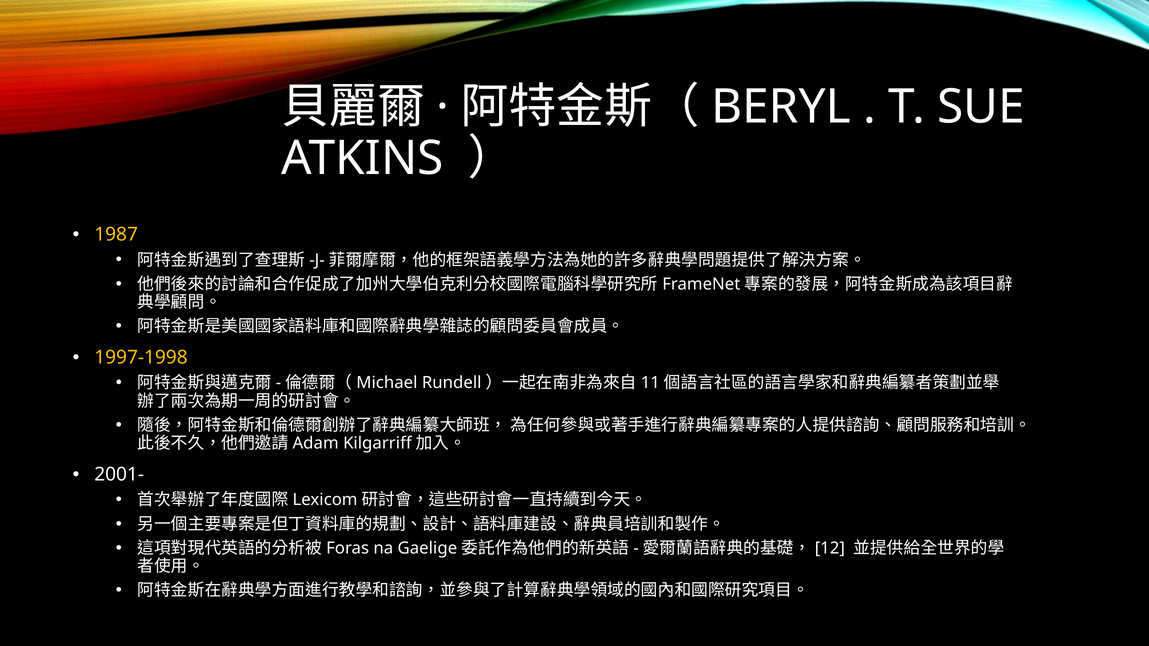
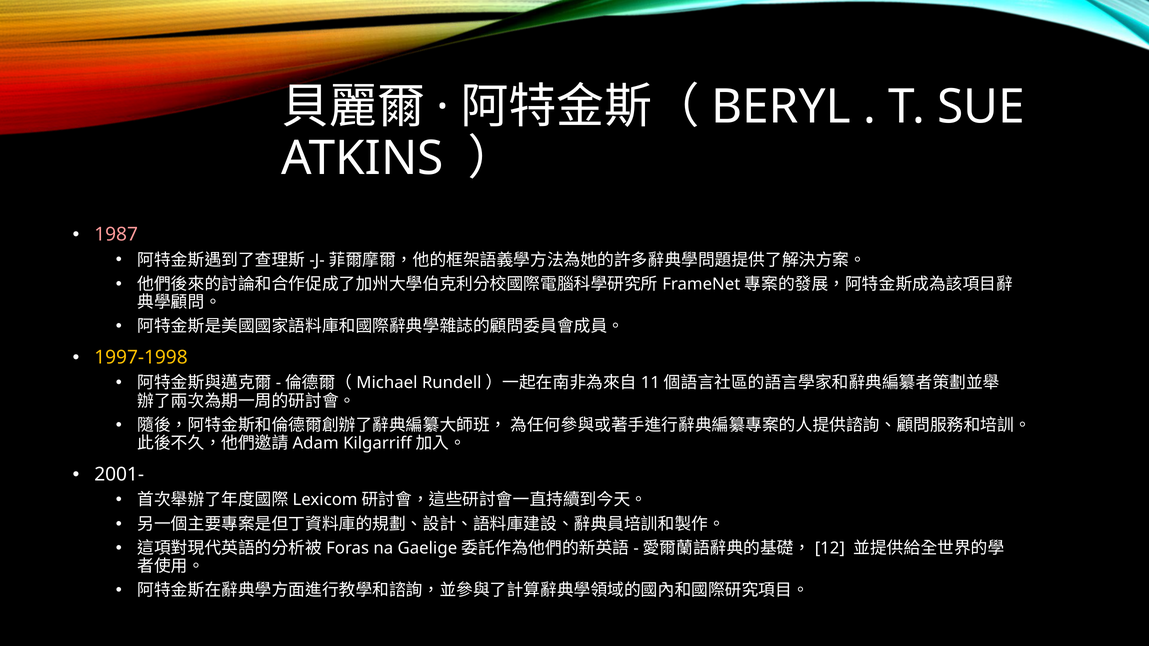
1987 colour: yellow -> pink (116, 235)
